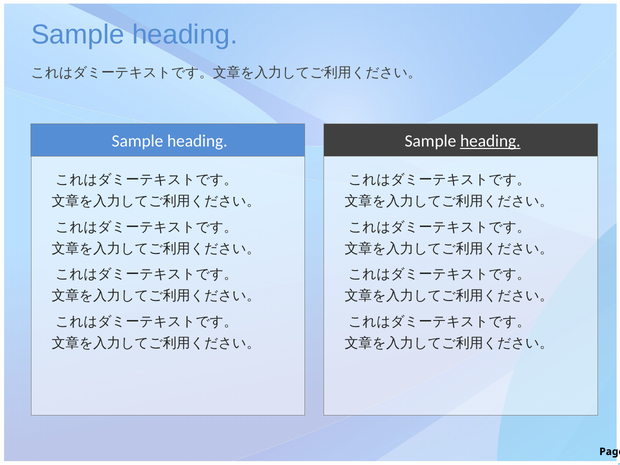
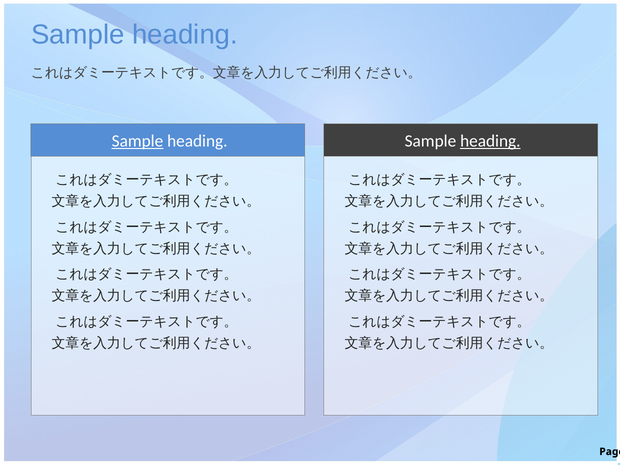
Sample underline: none -> present (137, 141)
